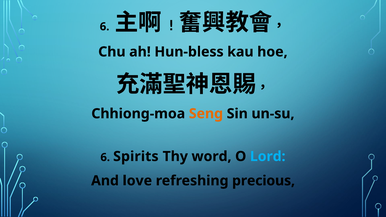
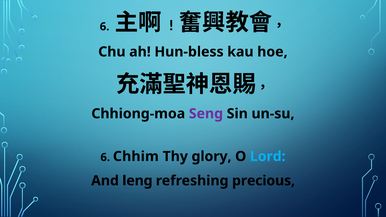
Seng colour: orange -> purple (206, 114)
Spirits: Spirits -> Chhim (136, 156)
word: word -> glory (212, 156)
love: love -> leng (137, 181)
